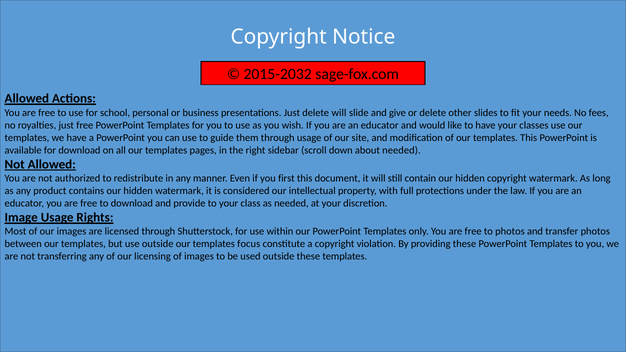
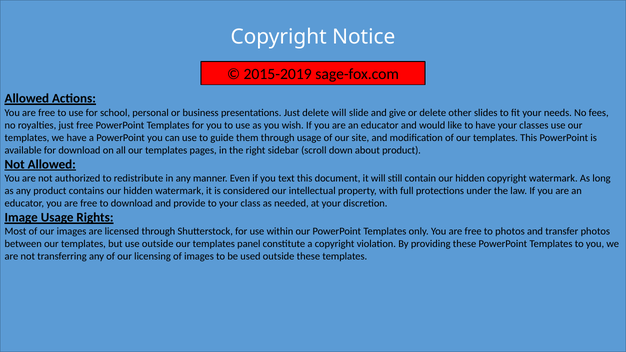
2015-2032: 2015-2032 -> 2015-2019 (278, 74)
about needed: needed -> product (402, 150)
first: first -> text (286, 178)
focus: focus -> panel (249, 244)
